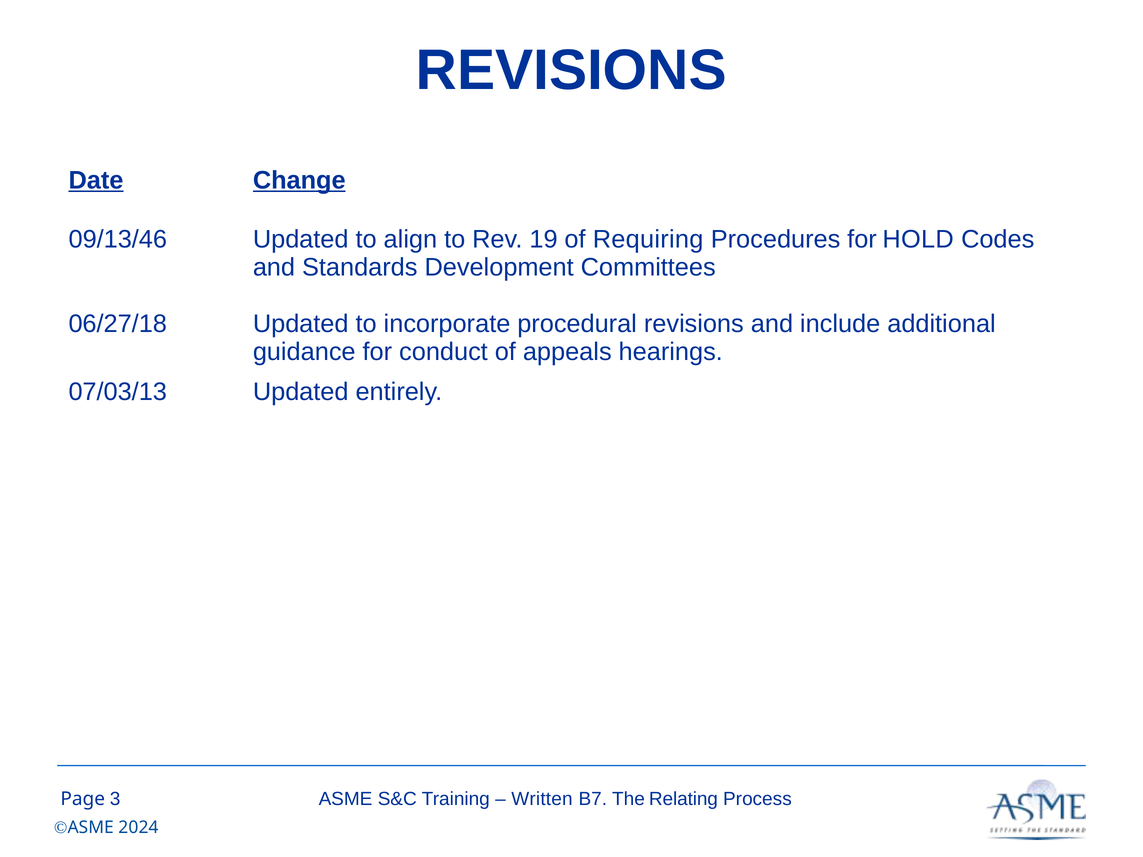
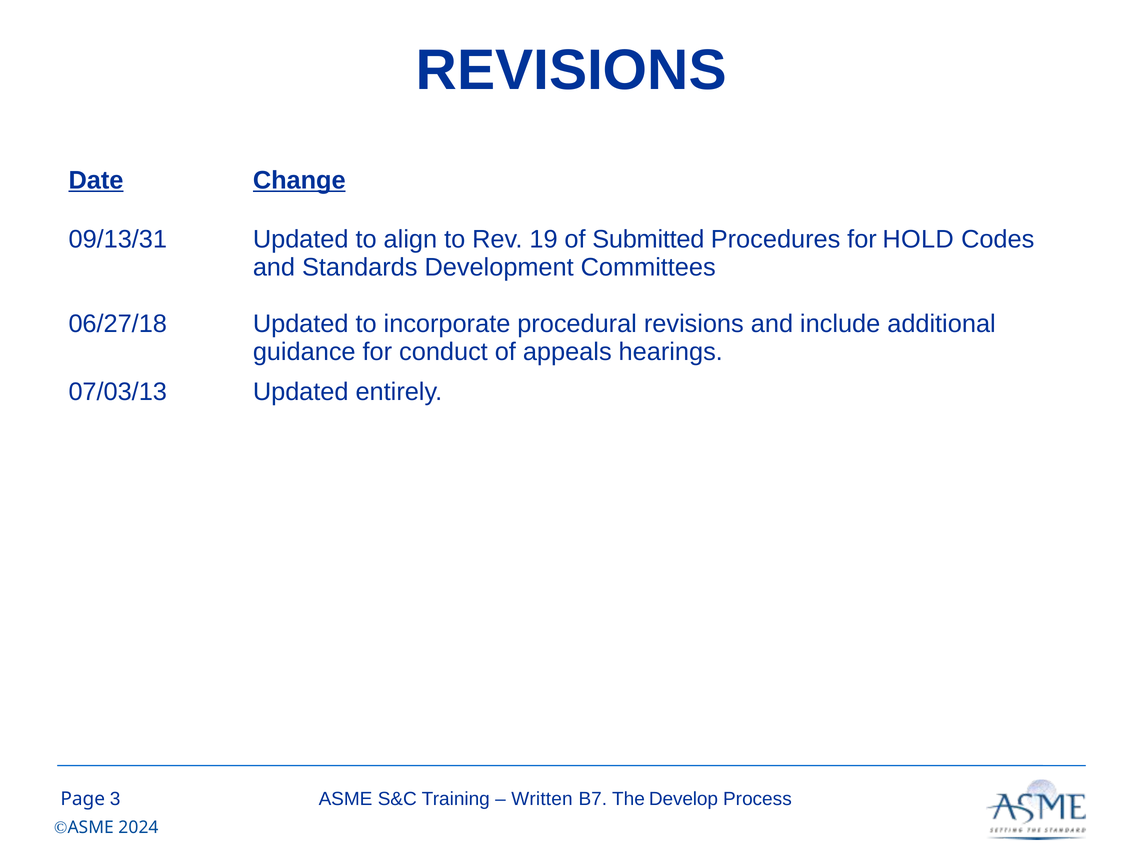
09/13/46: 09/13/46 -> 09/13/31 (118, 239)
Requiring: Requiring -> Submitted (648, 239)
Relating: Relating -> Develop (683, 799)
